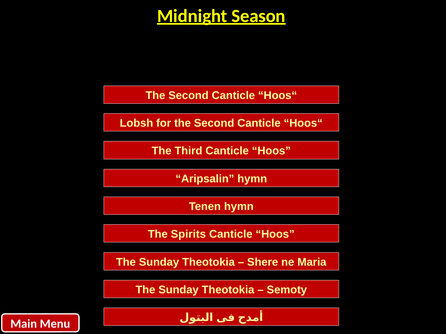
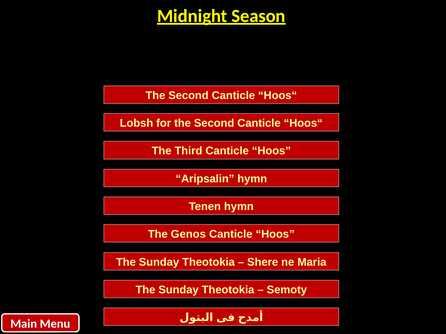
Spirits: Spirits -> Genos (188, 235)
